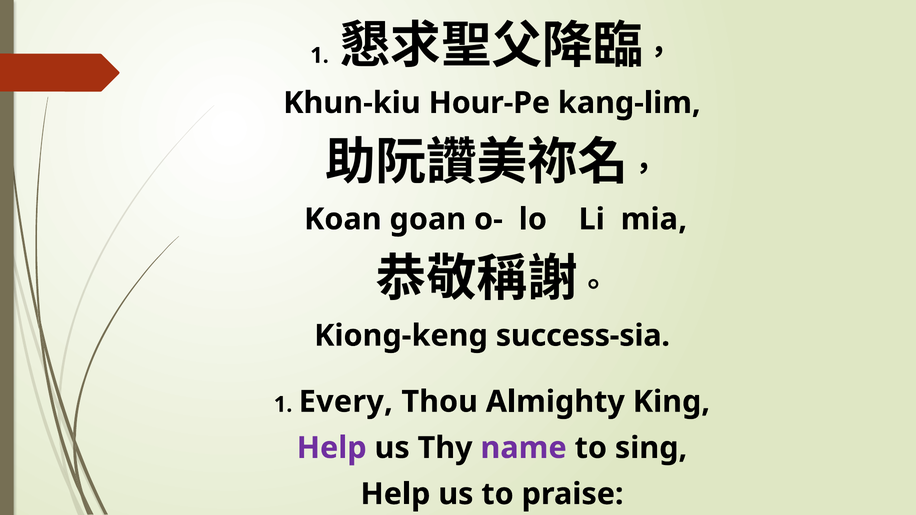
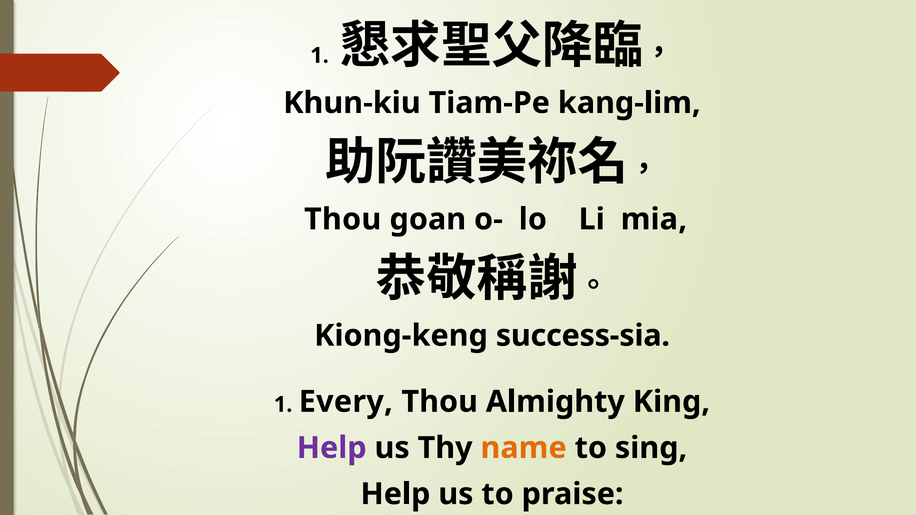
Hour-Pe: Hour-Pe -> Tiam-Pe (489, 103)
Koan: Koan -> Thou (343, 219)
name colour: purple -> orange (524, 448)
